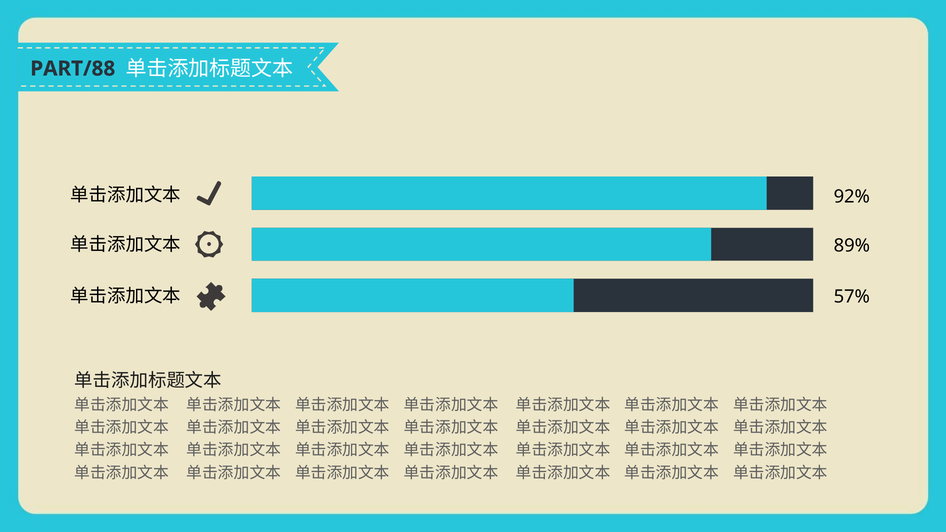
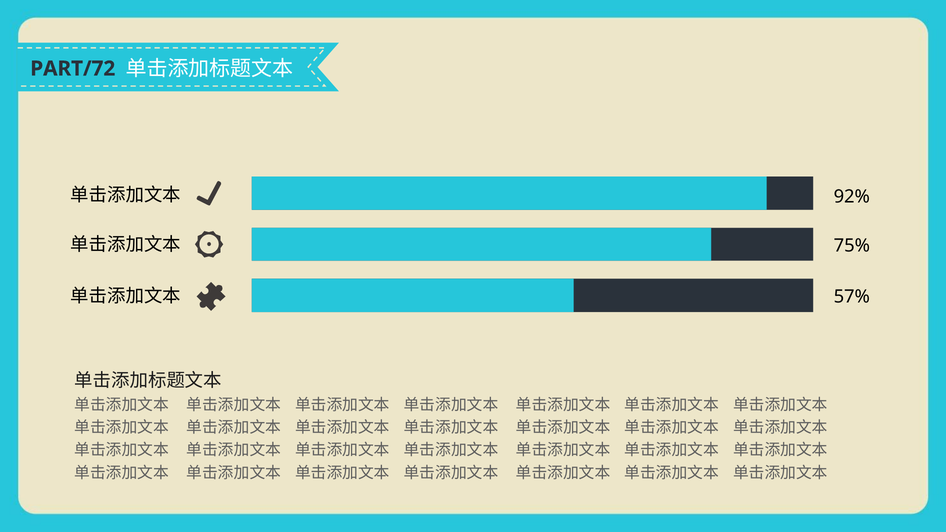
PART/88: PART/88 -> PART/72 (73, 69)
89%: 89% -> 75% (852, 246)
